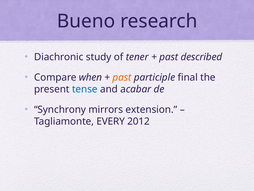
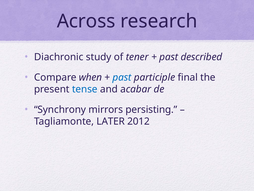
Bueno: Bueno -> Across (86, 21)
past colour: orange -> blue (122, 77)
extension: extension -> persisting (151, 109)
EVERY: EVERY -> LATER (111, 121)
